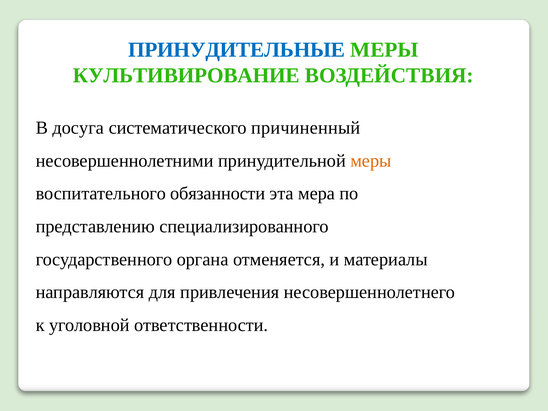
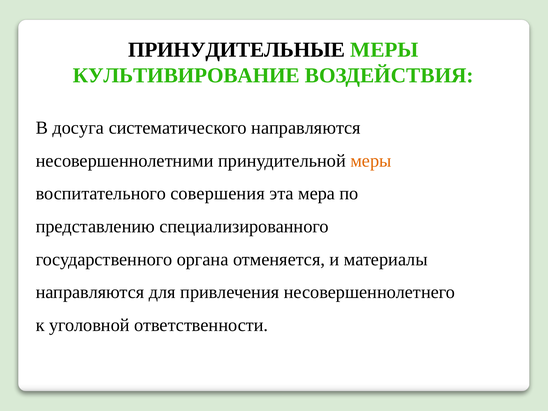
ПРИНУДИТЕЛЬНЫЕ colour: blue -> black (237, 50)
систематического причиненный: причиненный -> направляются (306, 128)
обязанности: обязанности -> совершения (218, 194)
